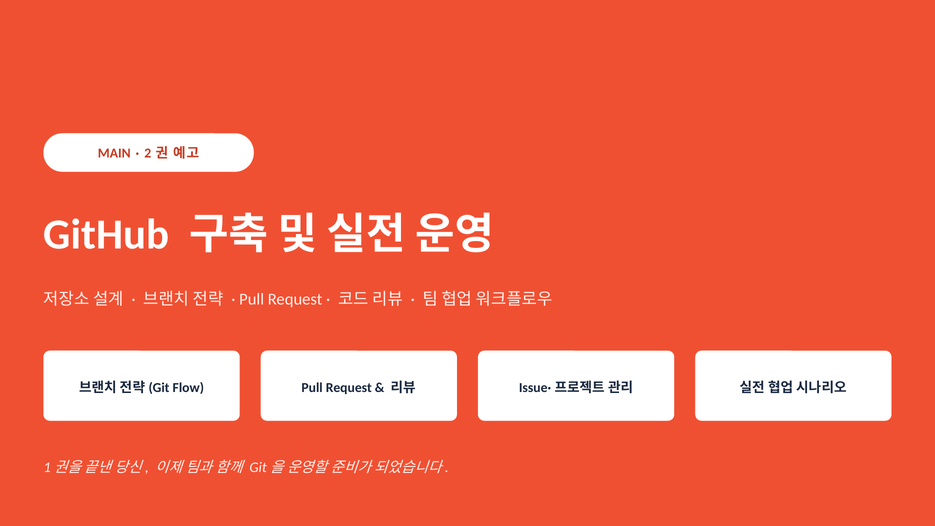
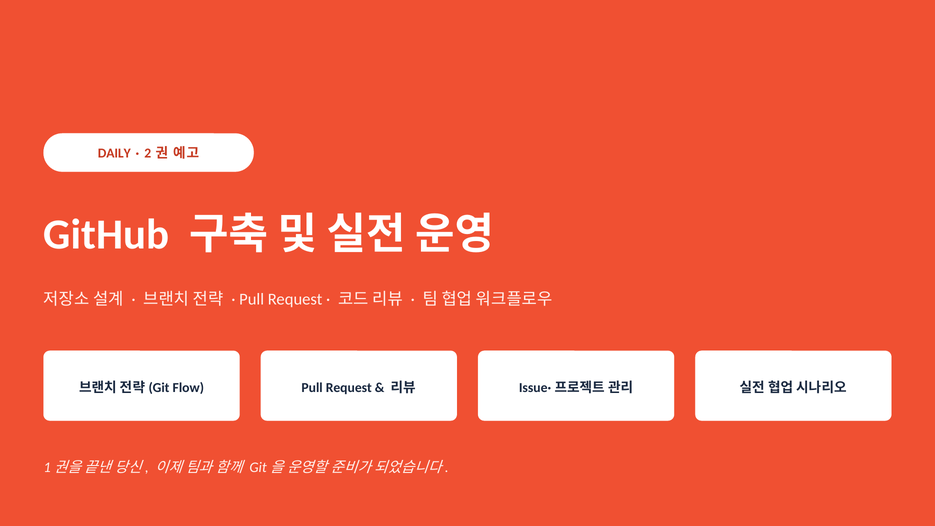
MAIN: MAIN -> DAILY (114, 153)
